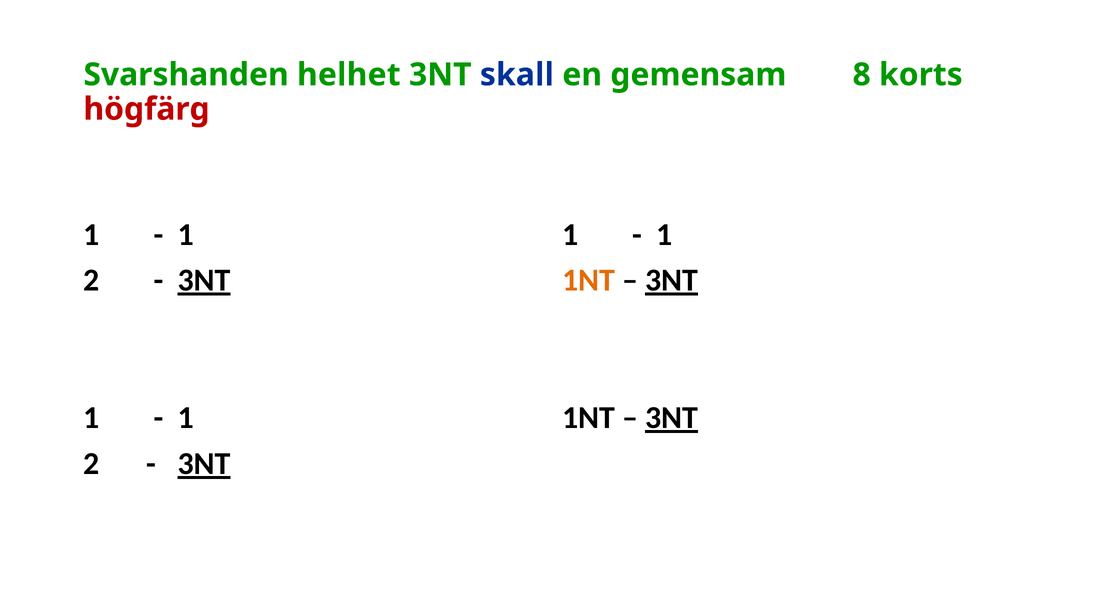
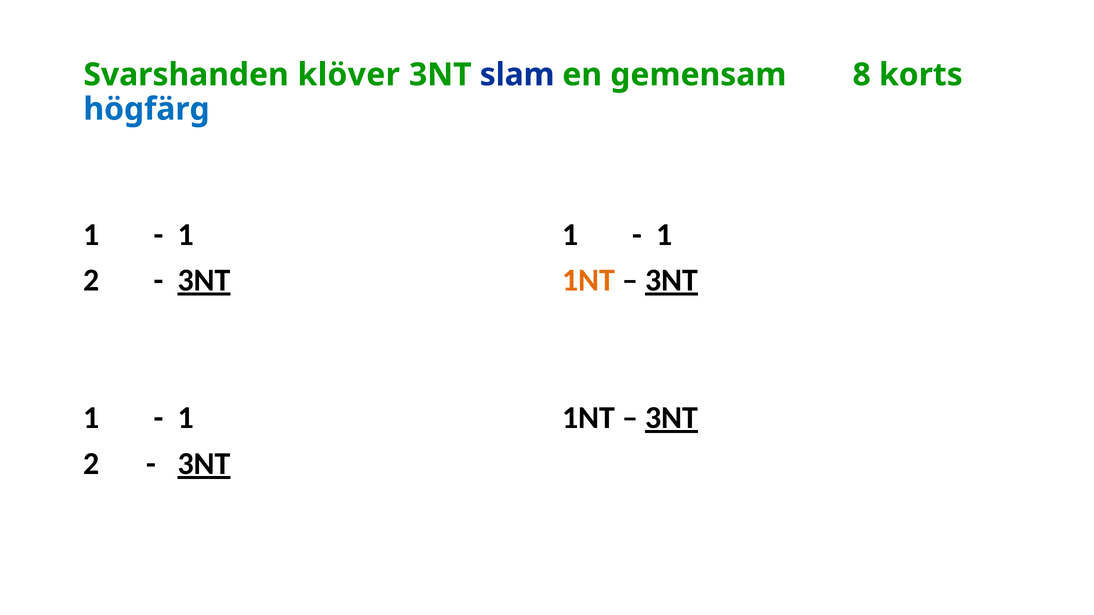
helhet: helhet -> klöver (349, 75)
skall: skall -> slam (517, 75)
högfärg colour: red -> blue (147, 109)
